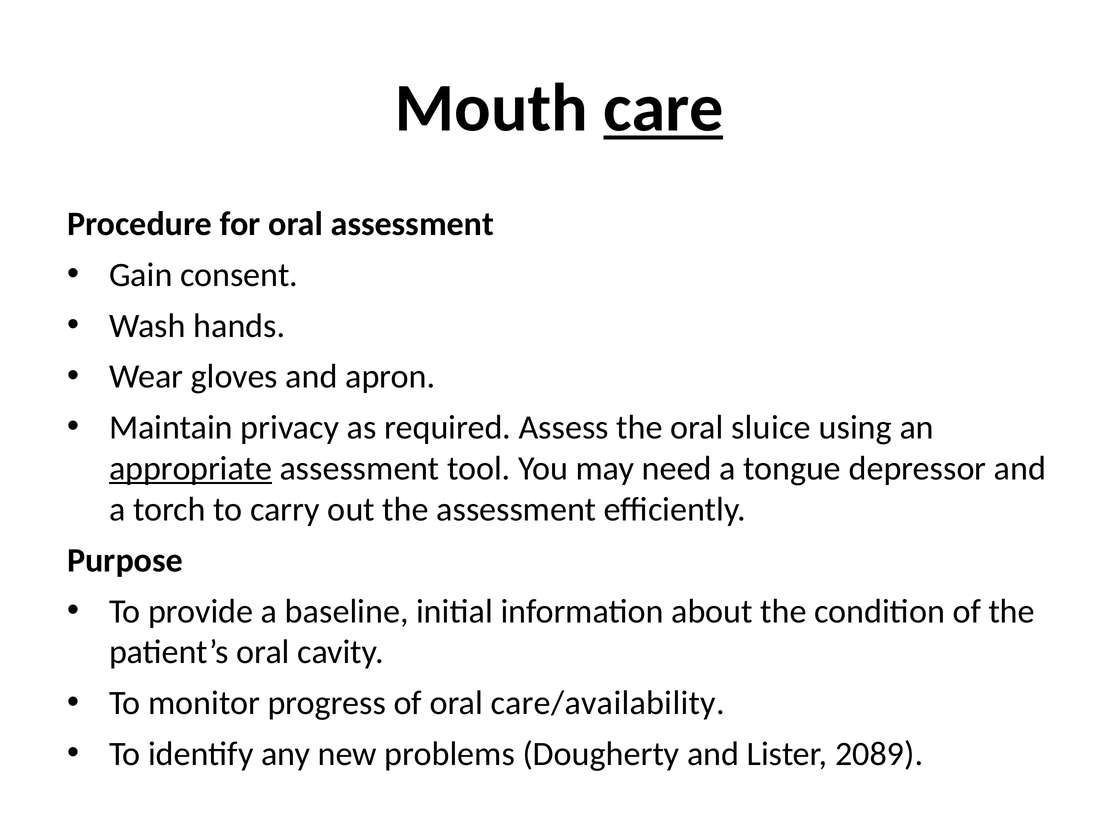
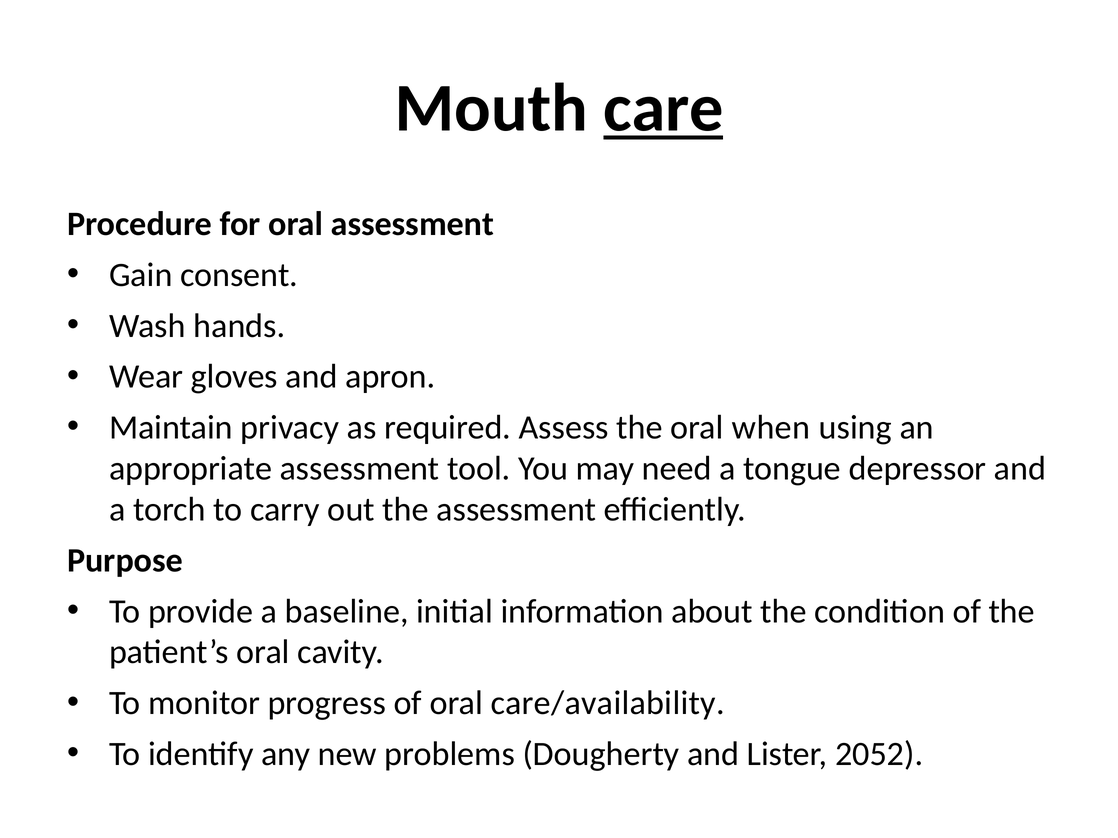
sluice: sluice -> when (771, 428)
appropriate underline: present -> none (191, 469)
2089: 2089 -> 2052 (879, 754)
